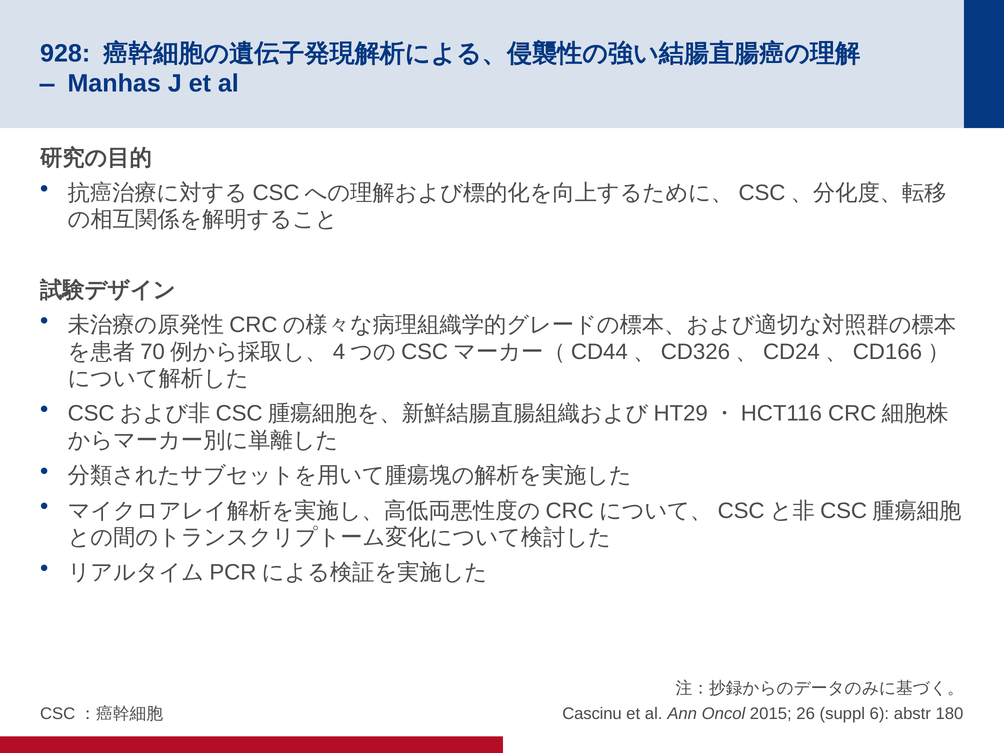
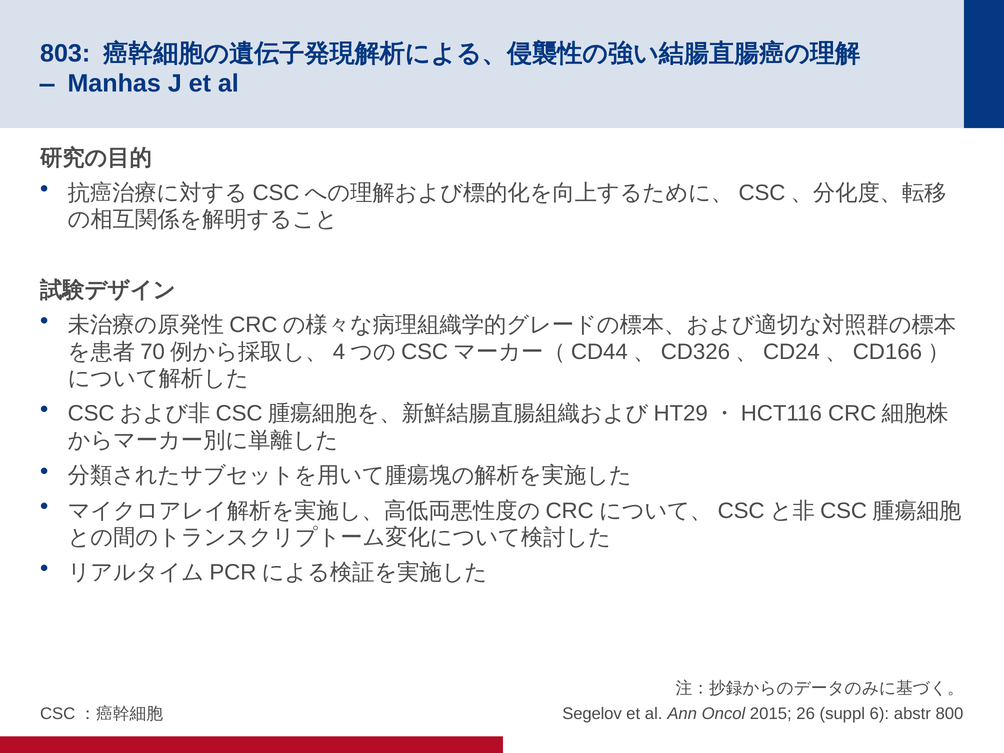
928: 928 -> 803 (65, 53)
Cascinu: Cascinu -> Segelov (592, 714)
180: 180 -> 800 (949, 714)
